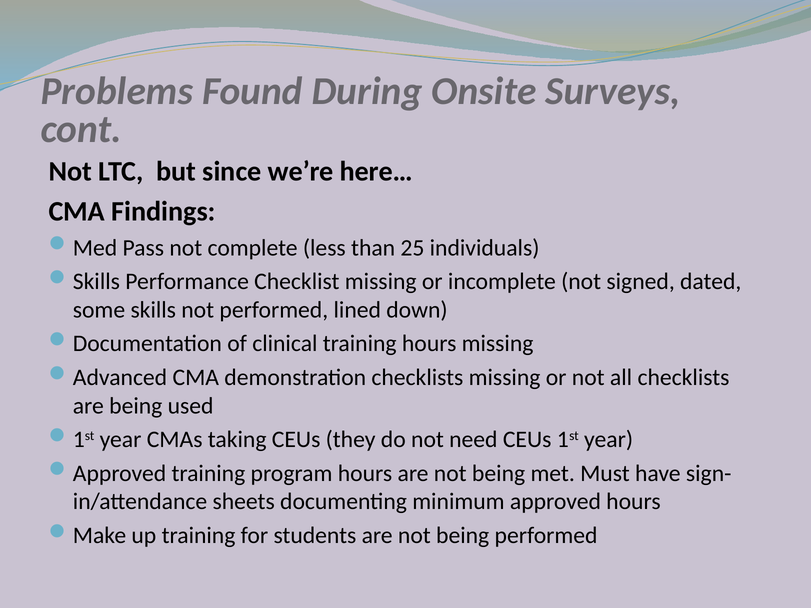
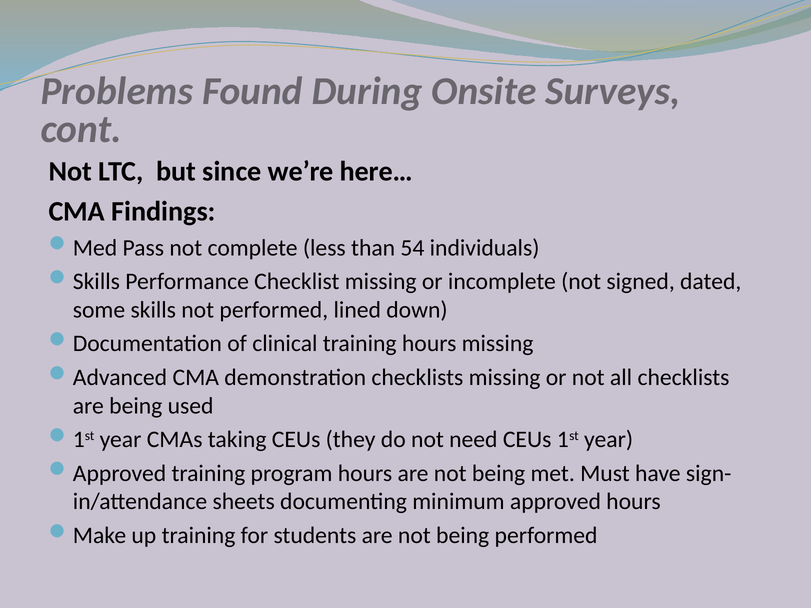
25: 25 -> 54 (412, 248)
